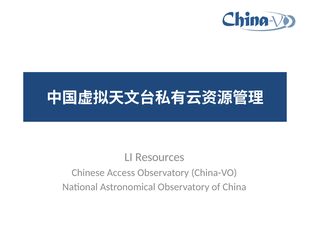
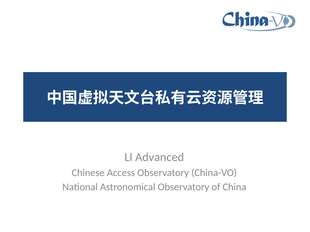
Resources: Resources -> Advanced (160, 158)
